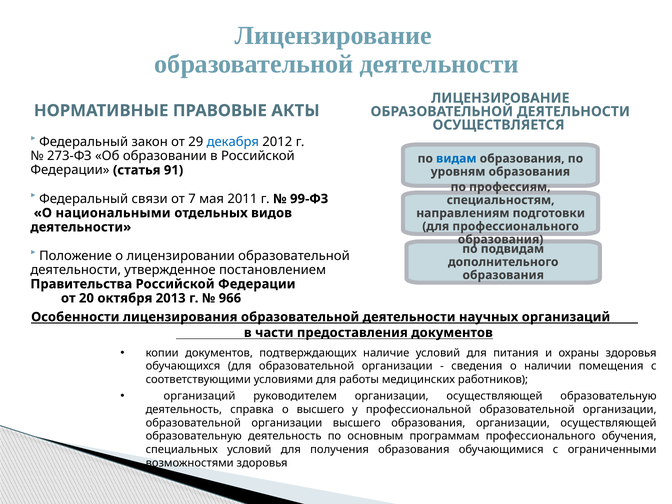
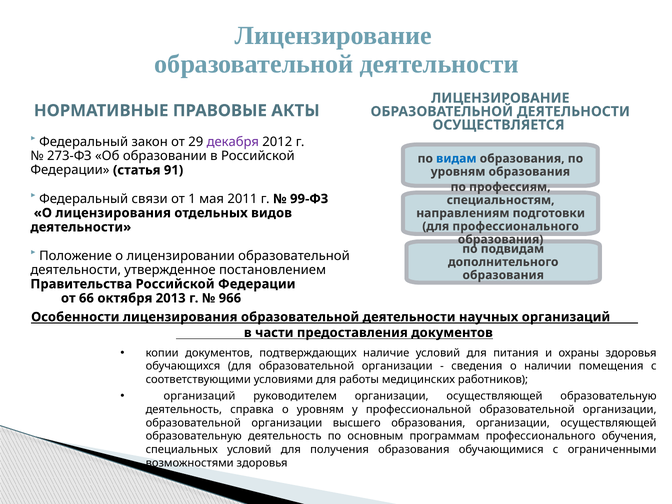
декабря colour: blue -> purple (233, 142)
7: 7 -> 1 (192, 199)
О национальными: национальными -> лицензирования (113, 213)
20: 20 -> 66 (86, 298)
о высшего: высшего -> уровням (320, 409)
